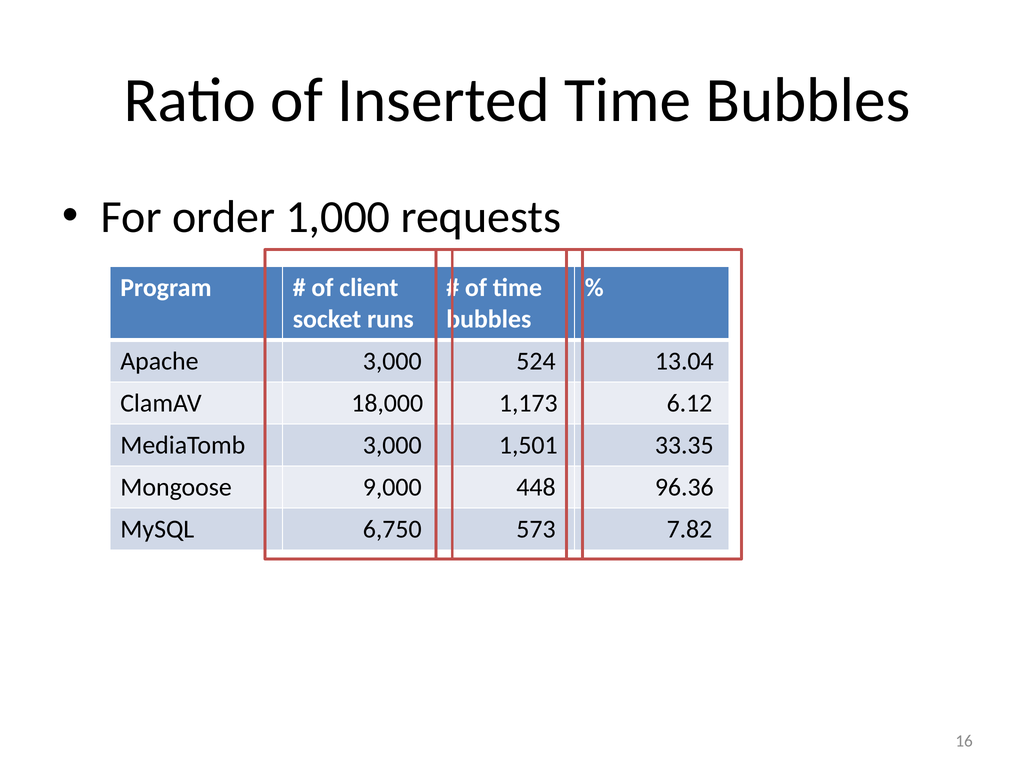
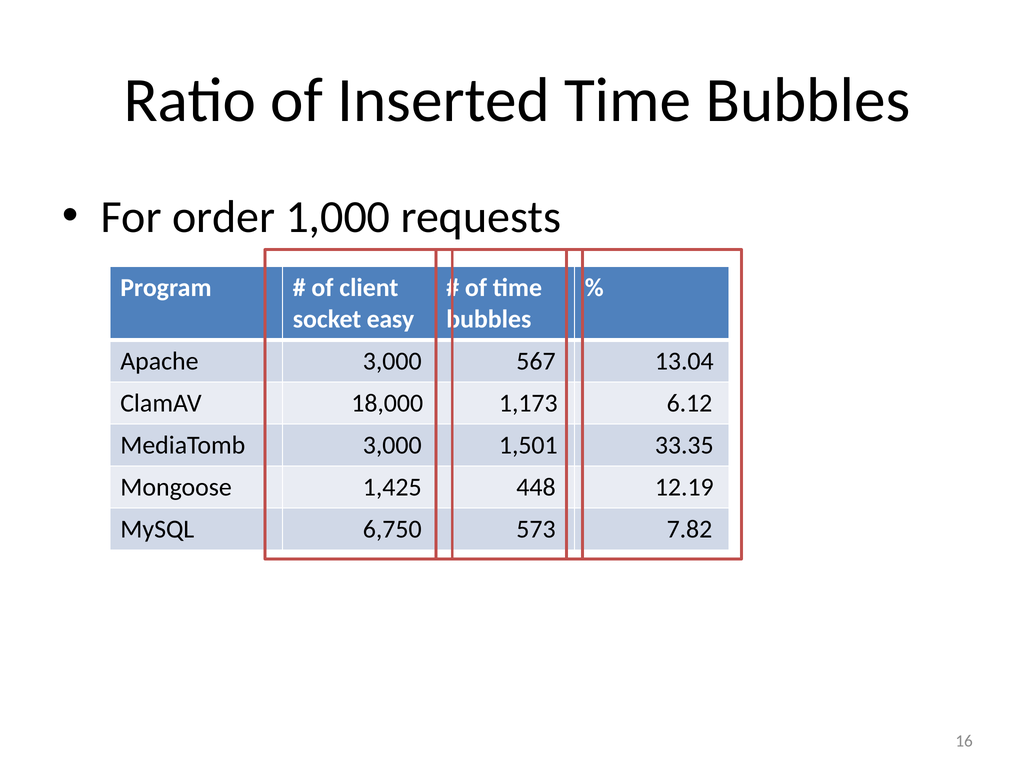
runs: runs -> easy (390, 320)
524: 524 -> 567 (536, 362)
9,000: 9,000 -> 1,425 (392, 487)
96.36: 96.36 -> 12.19 (684, 487)
